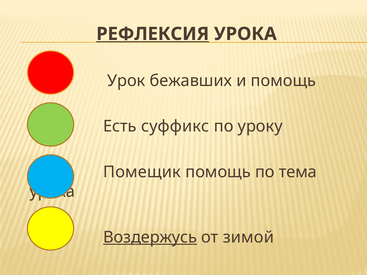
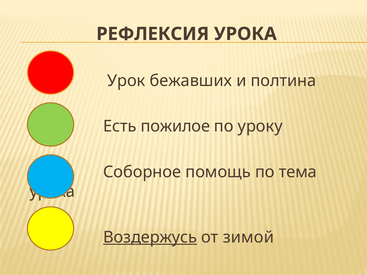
РЕФЛЕКСИЯ underline: present -> none (153, 34)
и помощь: помощь -> полтина (283, 81)
суффикс: суффикс -> пожилое (175, 126)
Помещик: Помещик -> Соборное (142, 172)
